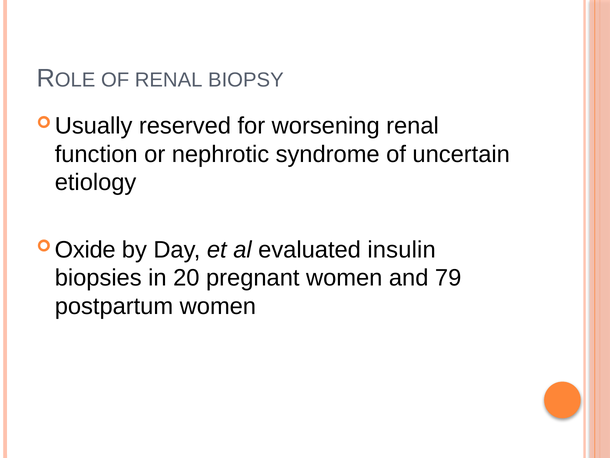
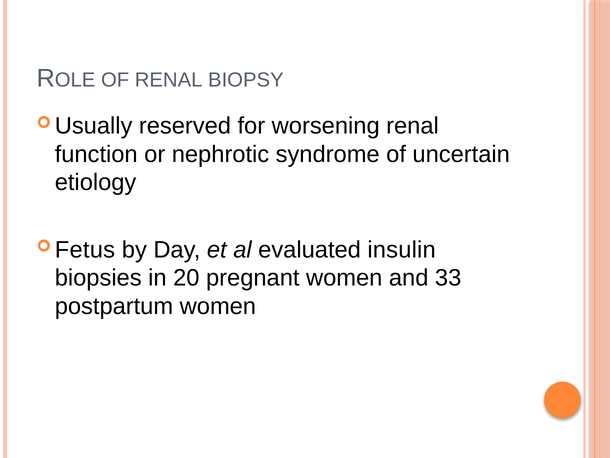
Oxide: Oxide -> Fetus (85, 249)
79: 79 -> 33 (448, 278)
